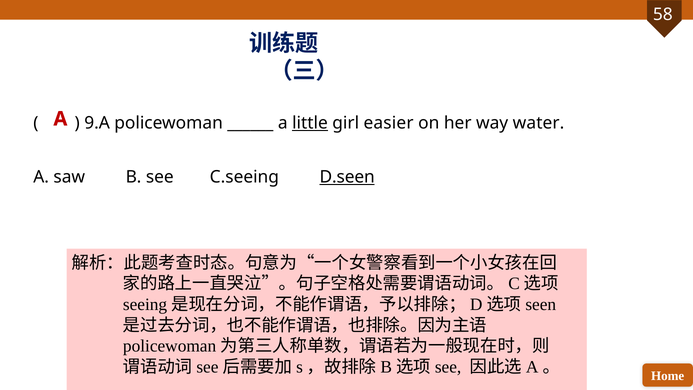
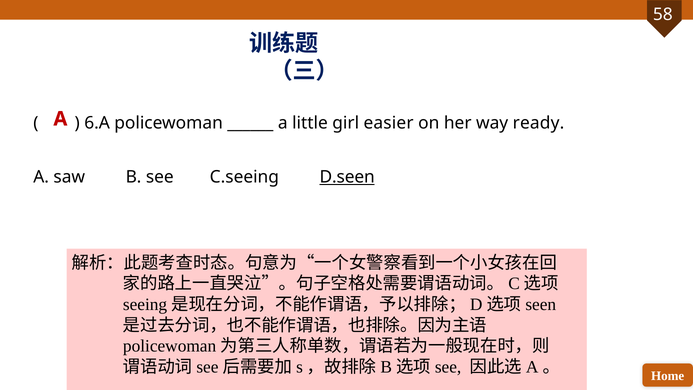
9.A: 9.A -> 6.A (97, 123)
little underline: present -> none (310, 123)
water: water -> ready (539, 123)
